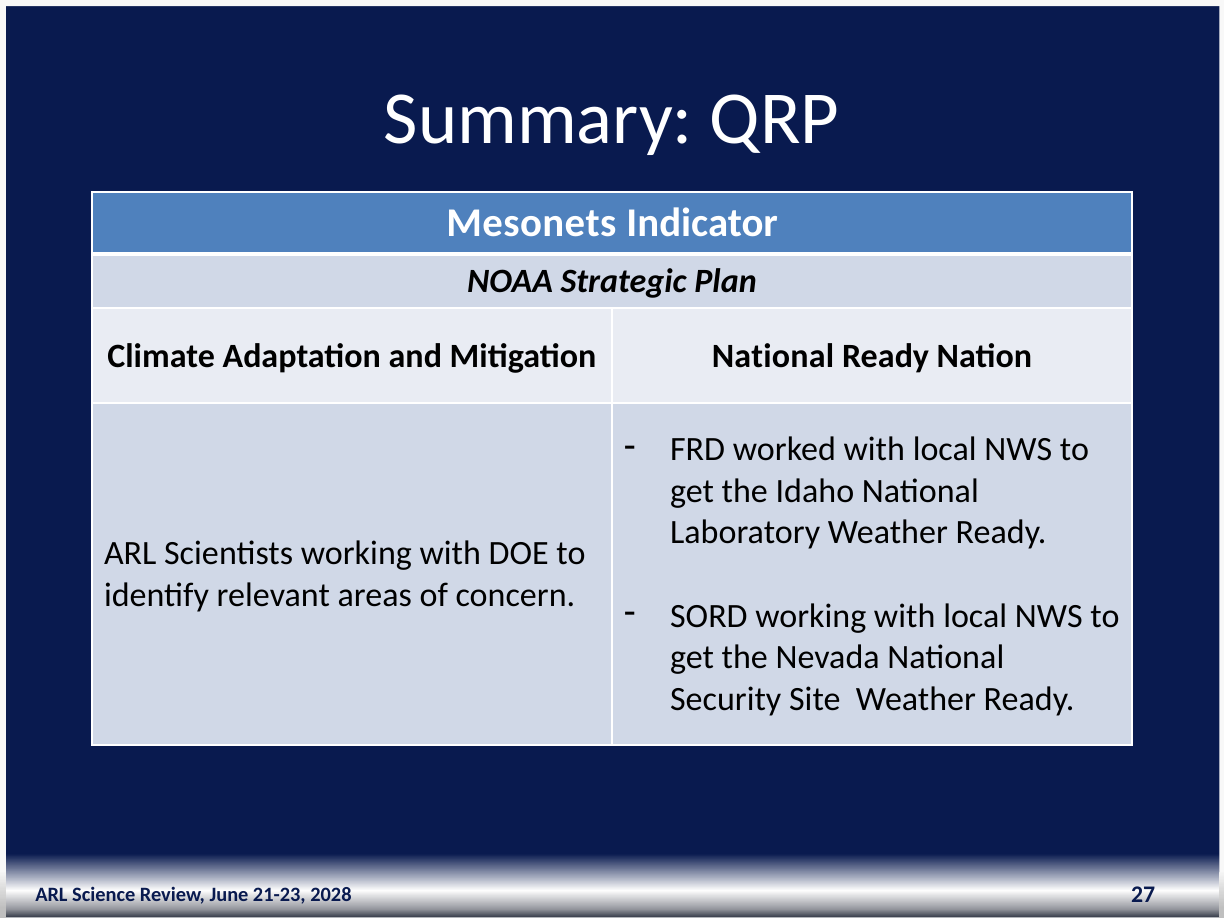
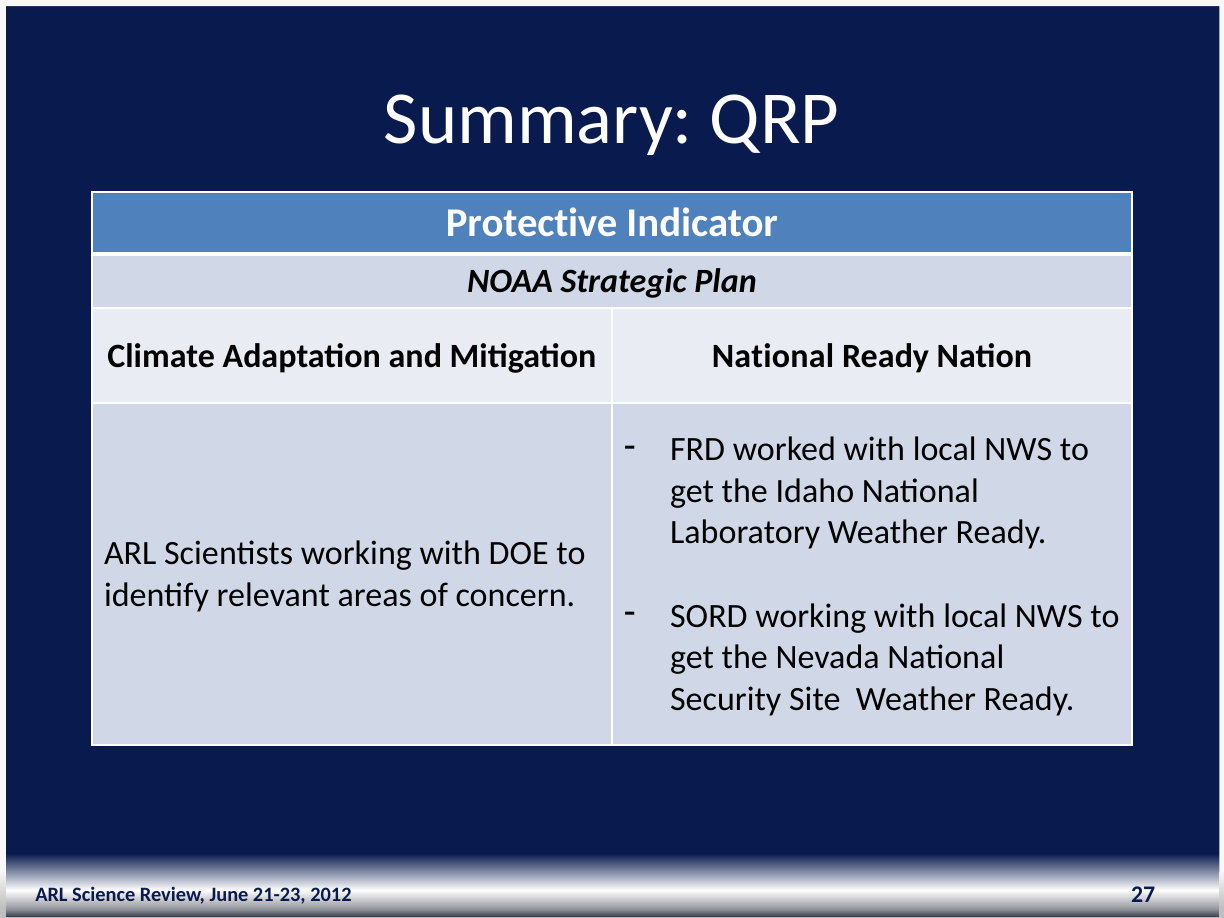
Mesonets: Mesonets -> Protective (532, 223)
2028: 2028 -> 2012 (331, 895)
